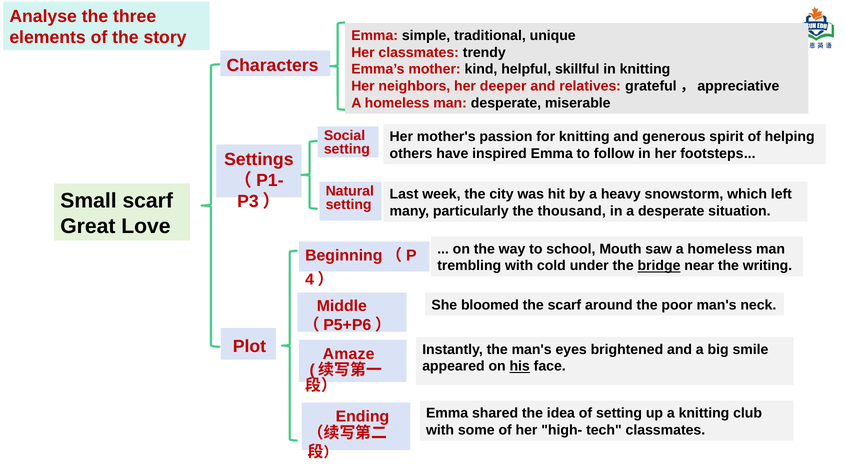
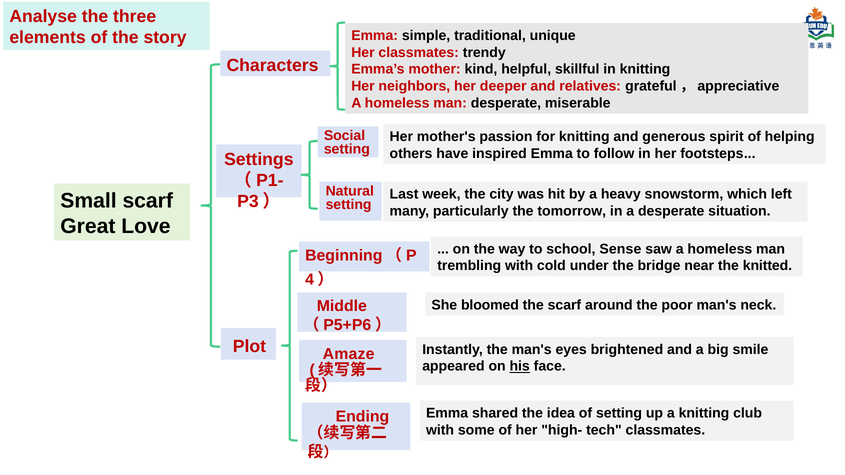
thousand: thousand -> tomorrow (572, 211)
Mouth: Mouth -> Sense (620, 249)
bridge underline: present -> none (659, 266)
writing: writing -> knitted (767, 266)
